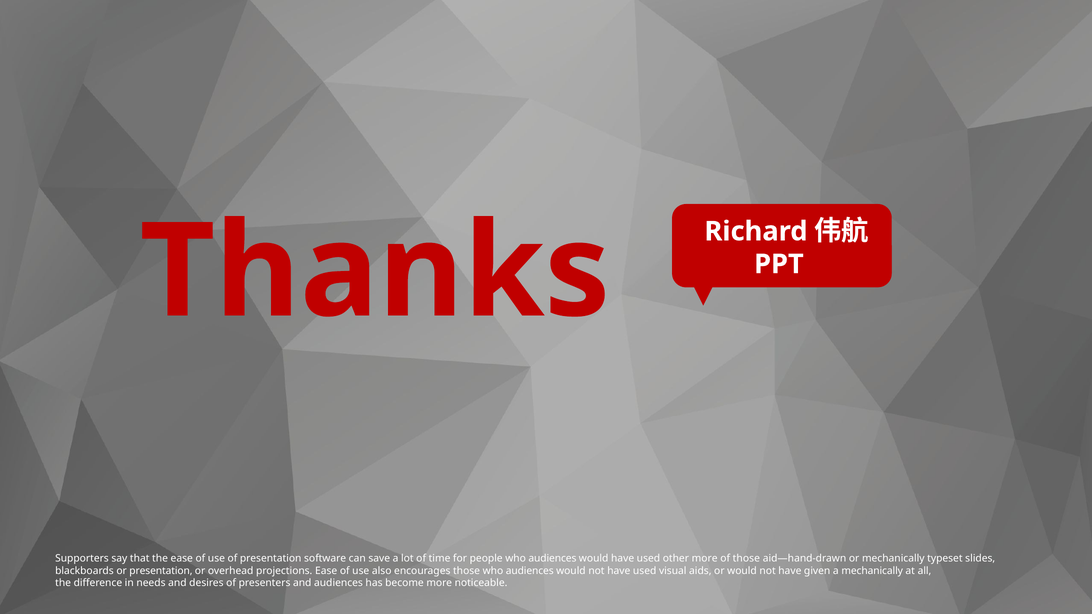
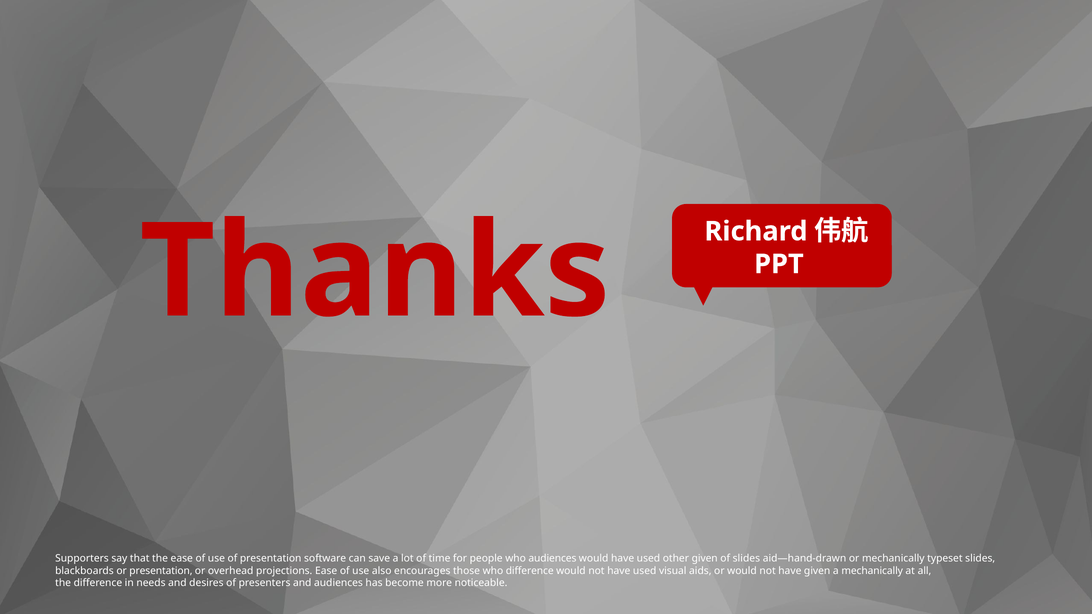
other more: more -> given (705, 559)
of those: those -> slides (746, 559)
those who audiences: audiences -> difference (530, 571)
